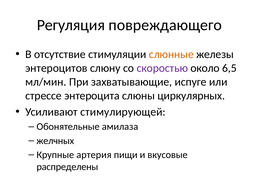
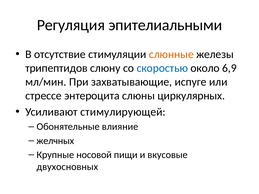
повреждающего: повреждающего -> эпителиальными (165, 25)
энтероцитов: энтероцитов -> трипептидов (56, 68)
скоростью colour: purple -> blue (162, 68)
6,5: 6,5 -> 6,9 (229, 68)
амилаза: амилаза -> влияние (120, 127)
артерия: артерия -> носовой (94, 155)
распределены: распределены -> двухосновных (67, 167)
